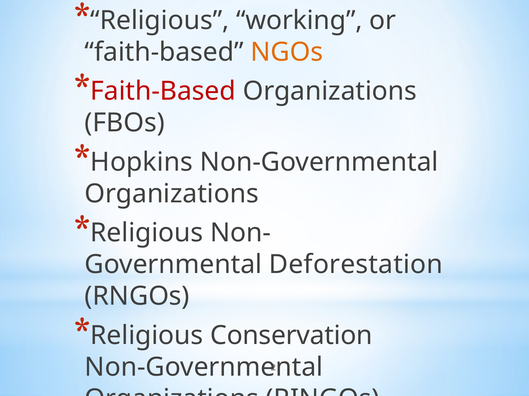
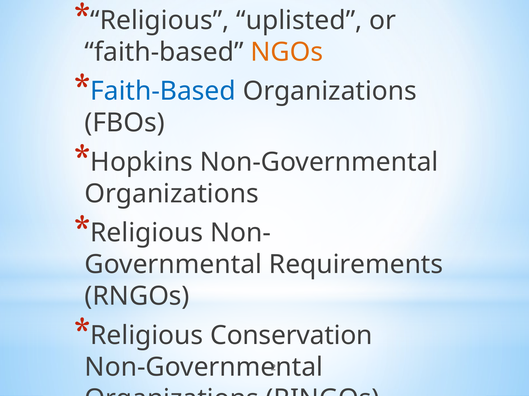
working: working -> uplisted (299, 20)
Faith-Based colour: red -> blue (163, 91)
Deforestation: Deforestation -> Requirements (356, 265)
